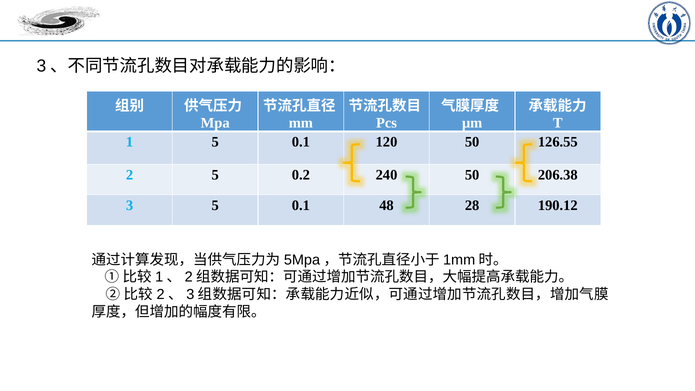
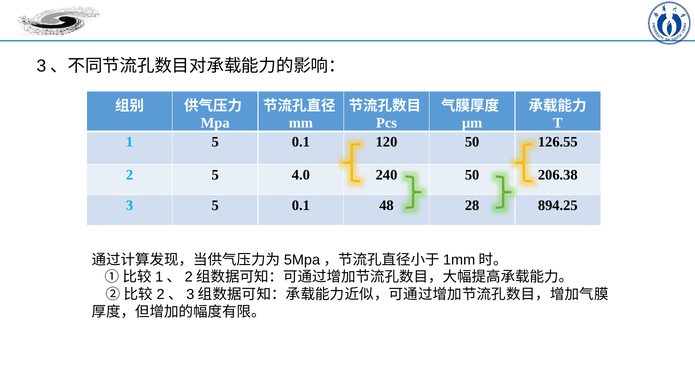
0.2: 0.2 -> 4.0 (301, 175)
190.12: 190.12 -> 894.25 (558, 206)
